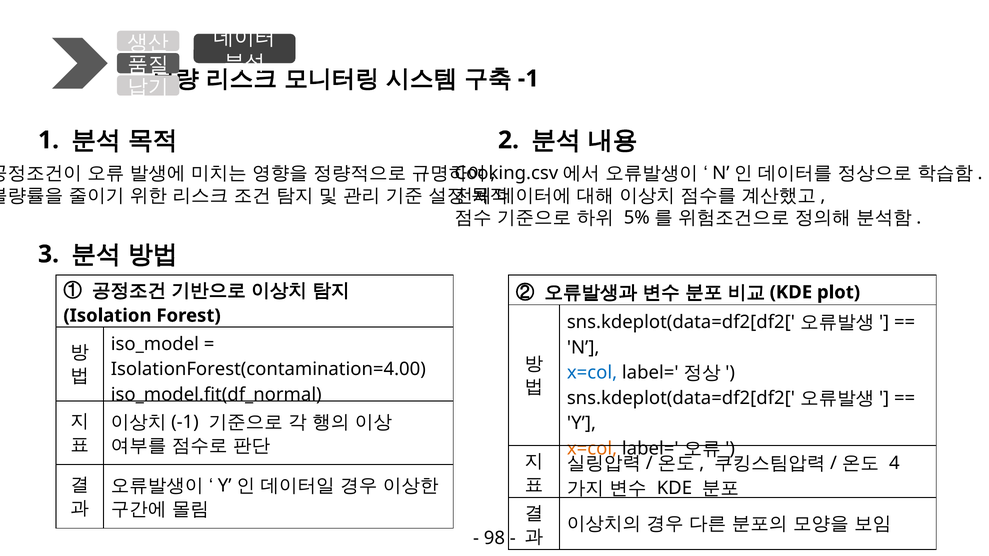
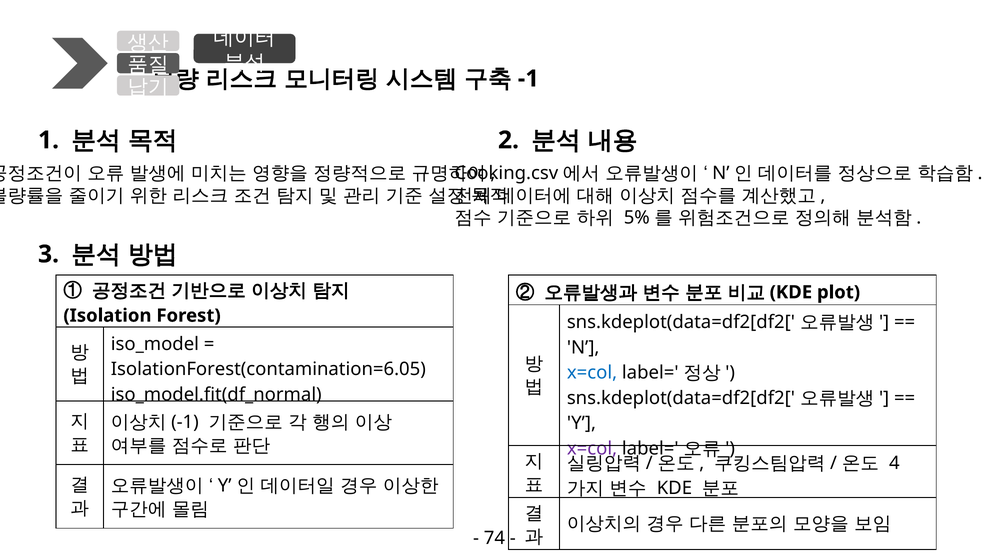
IsolationForest(contamination=4.00: IsolationForest(contamination=4.00 -> IsolationForest(contamination=6.05 (268, 370)
x=col colour: orange -> purple (592, 449)
98: 98 -> 74 (494, 539)
